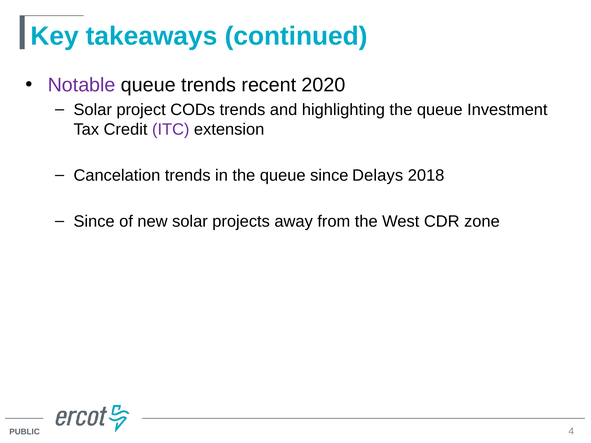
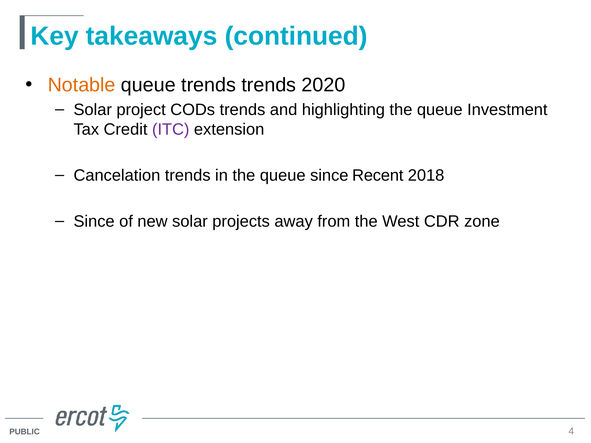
Notable colour: purple -> orange (82, 85)
trends recent: recent -> trends (269, 85)
Delays: Delays -> Recent (378, 175)
